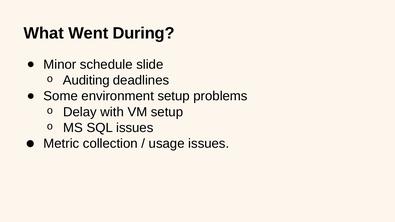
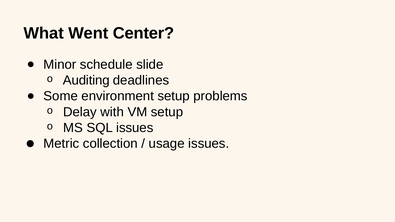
During: During -> Center (144, 33)
